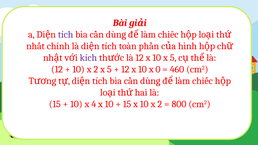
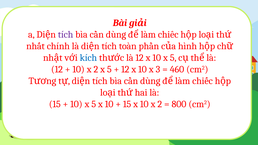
kích colour: purple -> blue (88, 58)
0: 0 -> 3 (158, 69)
4: 4 -> 5 (94, 104)
